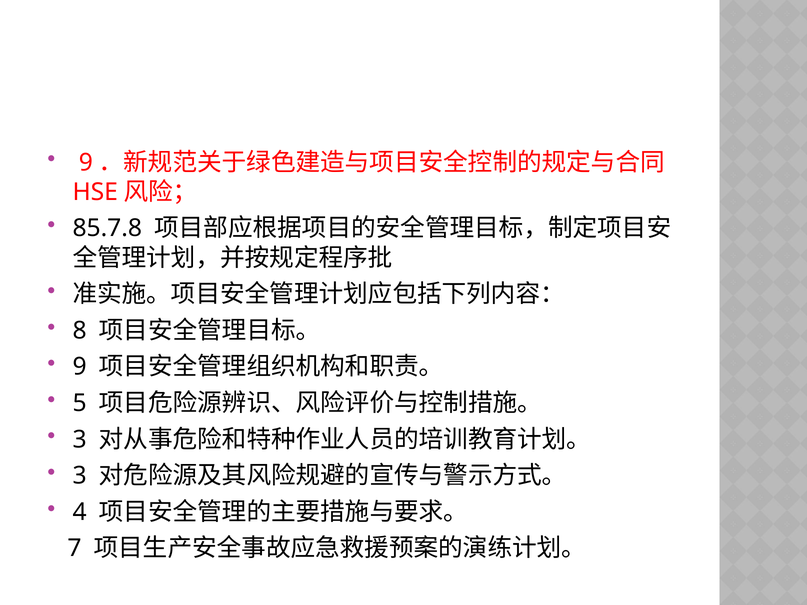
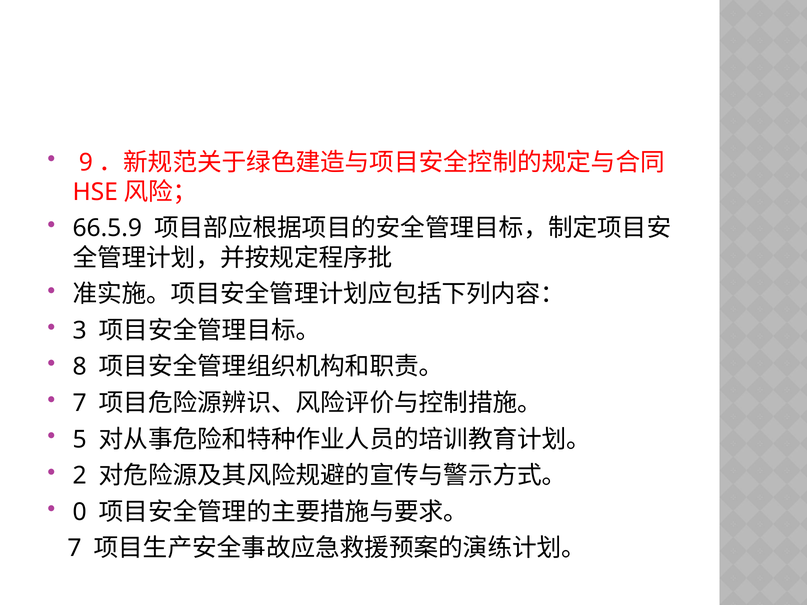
85.7.8: 85.7.8 -> 66.5.9 (107, 228)
8: 8 -> 3 (80, 331)
9: 9 -> 8 (80, 367)
5: 5 -> 7 (80, 403)
3: 3 -> 5 (80, 440)
3: 3 -> 2 (80, 476)
4: 4 -> 0 (80, 512)
